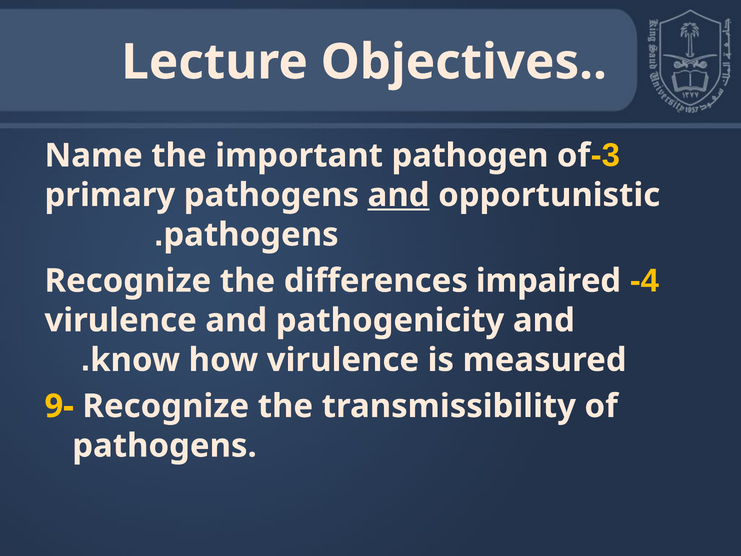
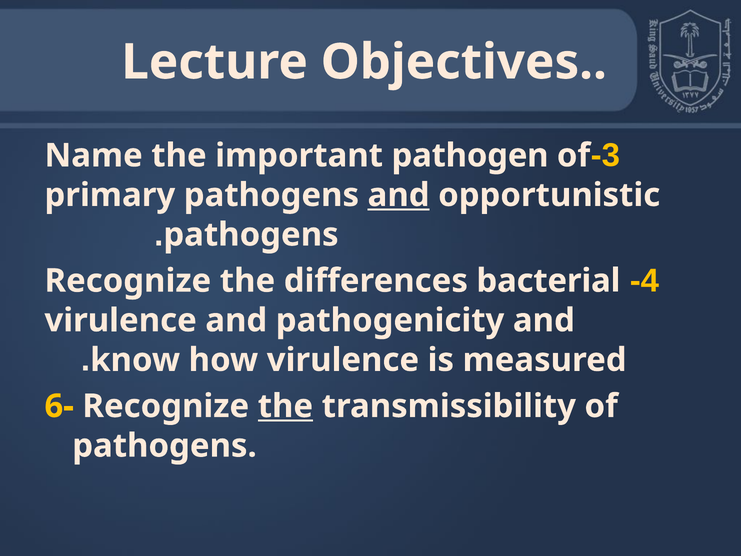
impaired: impaired -> bacterial (548, 281)
9-: 9- -> 6- (59, 406)
the underline: none -> present (285, 406)
